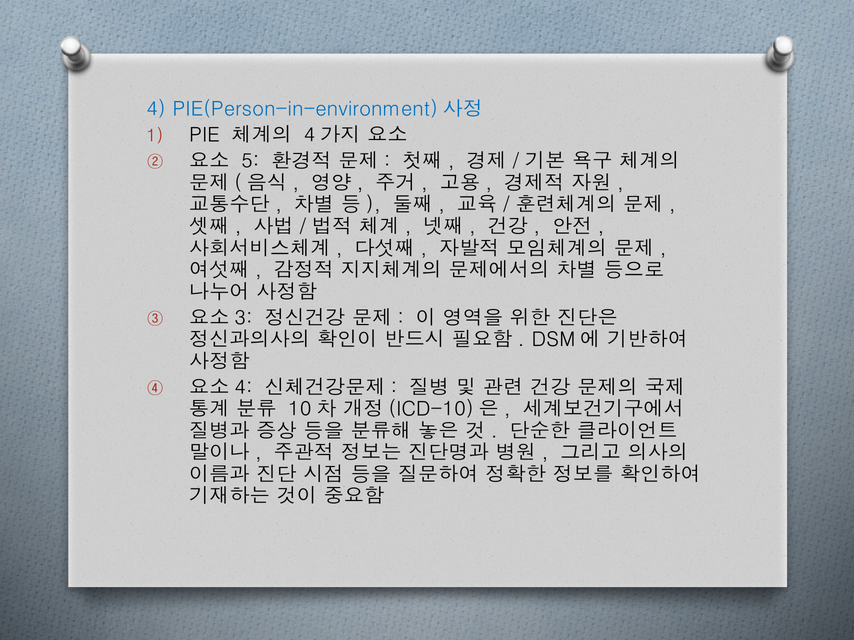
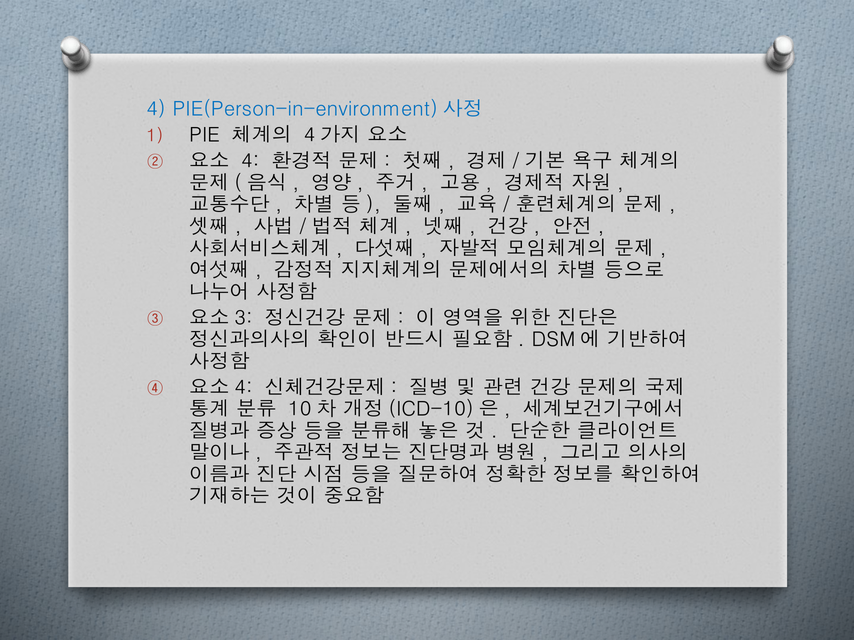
5: 5 -> 4 (250, 161)
